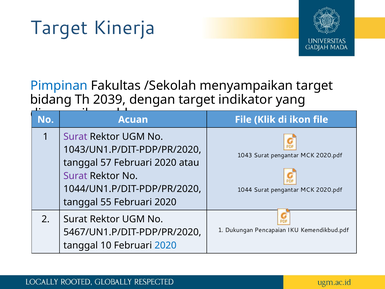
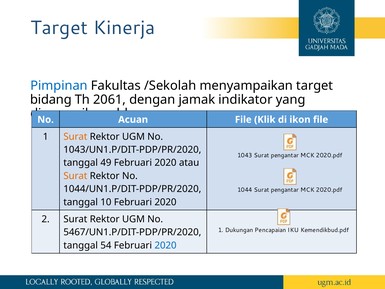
2039: 2039 -> 2061 (110, 100)
dengan target: target -> jamak (197, 100)
Surat colour: purple -> orange (75, 136)
57: 57 -> 49 (106, 163)
Surat colour: purple -> orange (75, 176)
55: 55 -> 10 (106, 202)
10: 10 -> 54 (106, 245)
